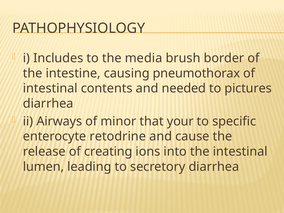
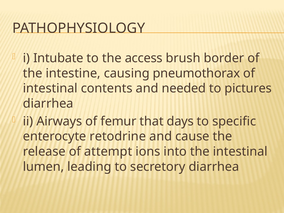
Includes: Includes -> Intubate (58, 58)
media: media -> access (144, 58)
minor: minor -> femur (119, 121)
your: your -> days (180, 121)
creating: creating -> attempt (108, 152)
